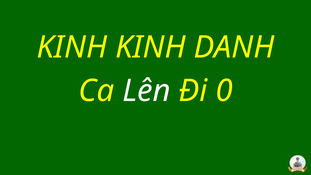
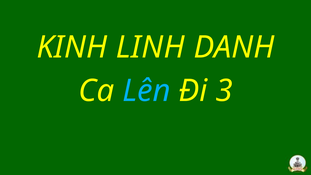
KINH KINH: KINH -> LINH (150, 47)
Lên colour: white -> light blue (146, 91)
0: 0 -> 3 (224, 91)
